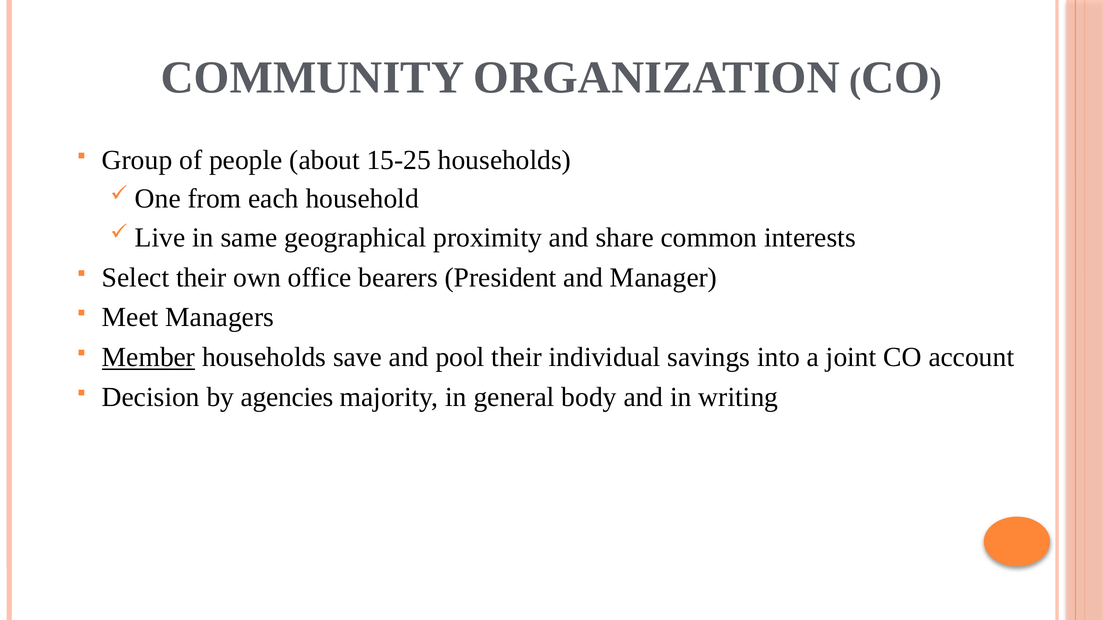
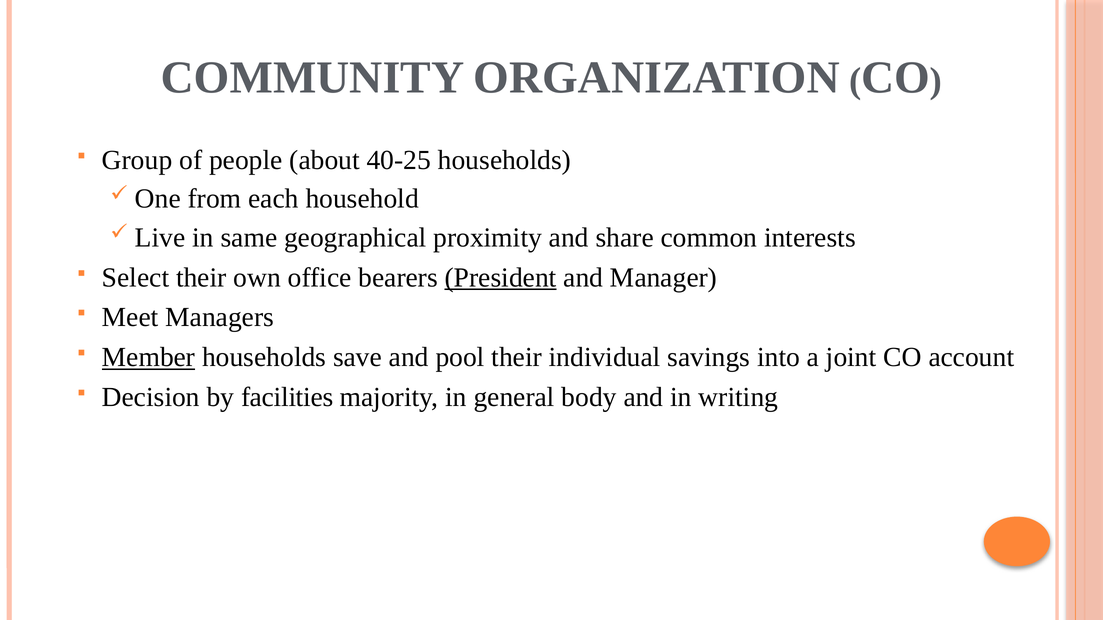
15-25: 15-25 -> 40-25 (399, 160)
President underline: none -> present (501, 278)
agencies: agencies -> facilities (287, 398)
